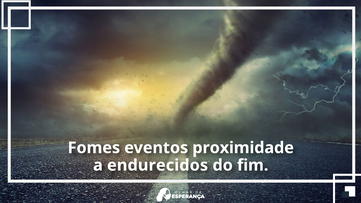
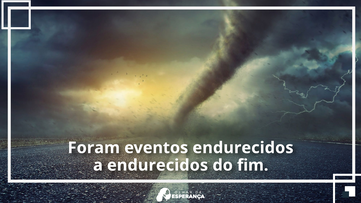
Fomes: Fomes -> Foram (94, 148)
eventos proximidade: proximidade -> endurecidos (243, 148)
